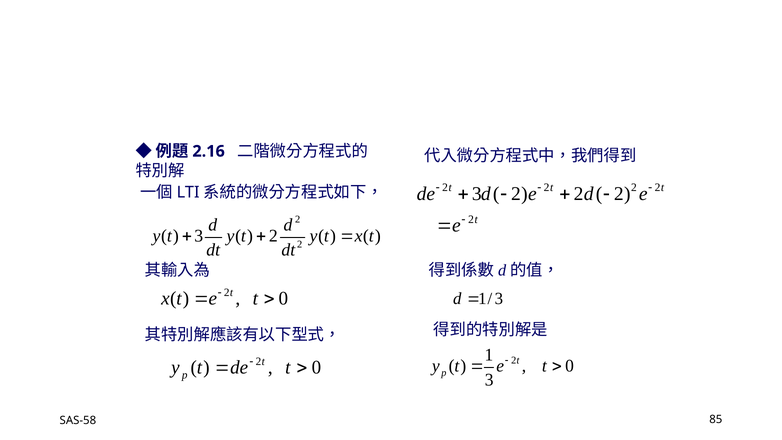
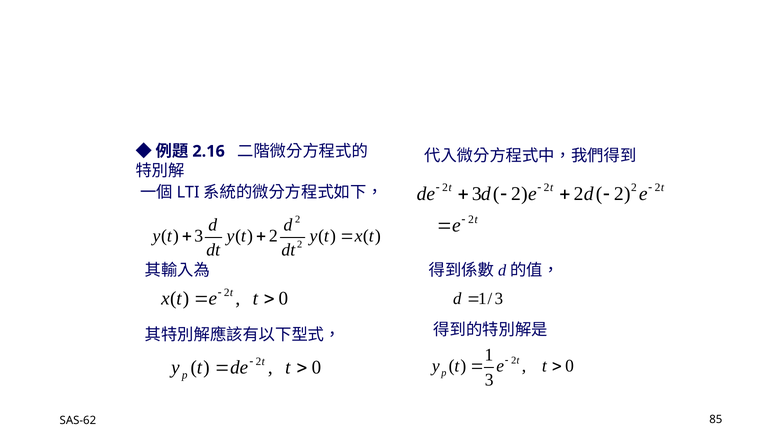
SAS-58: SAS-58 -> SAS-62 (78, 420)
